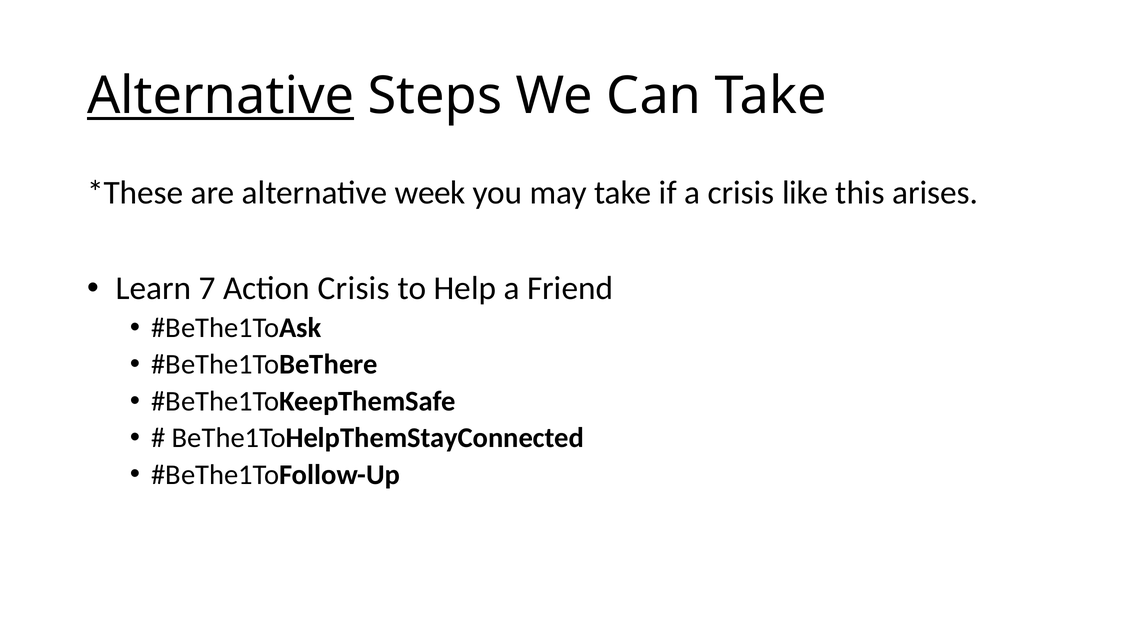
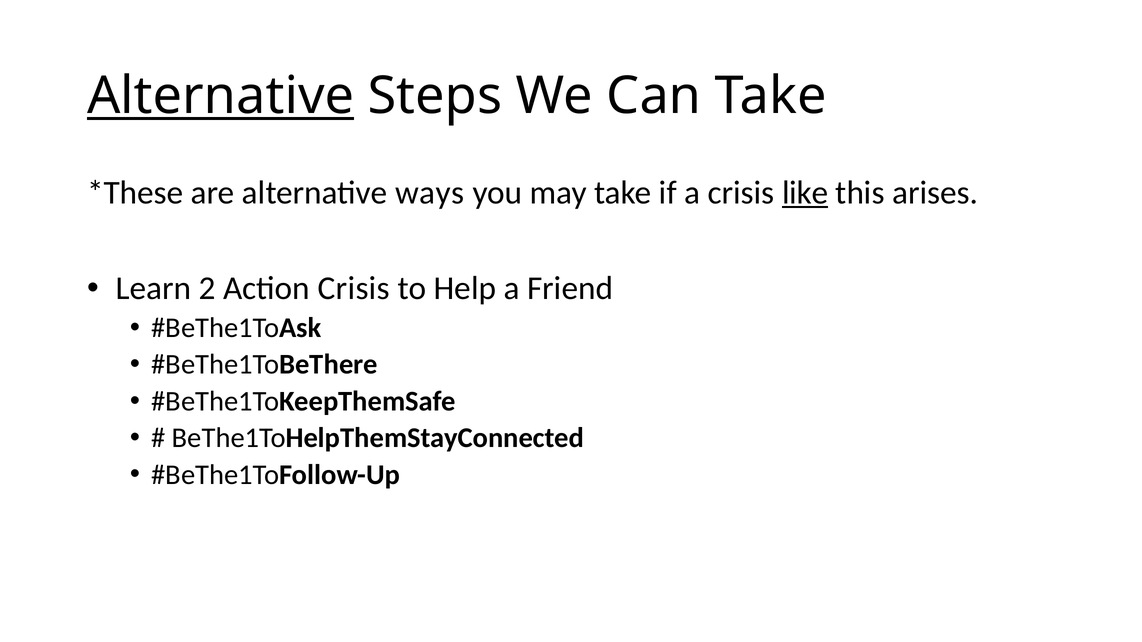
week: week -> ways (430, 193)
like underline: none -> present (805, 193)
7: 7 -> 2 (207, 289)
